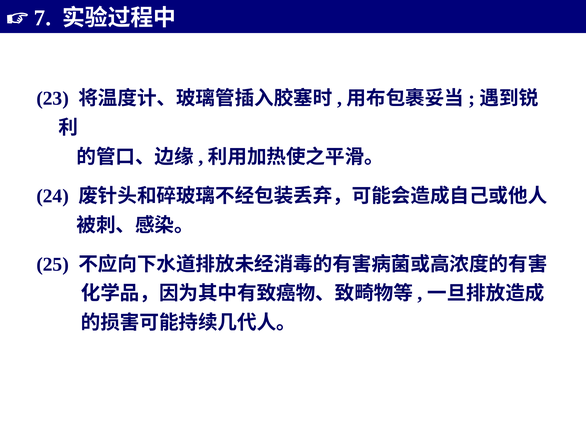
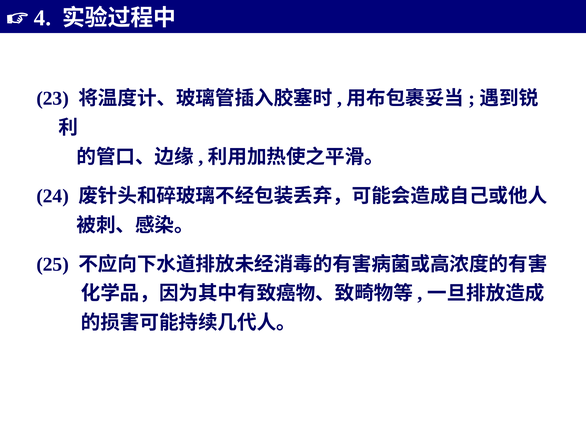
7: 7 -> 4 (43, 18)
